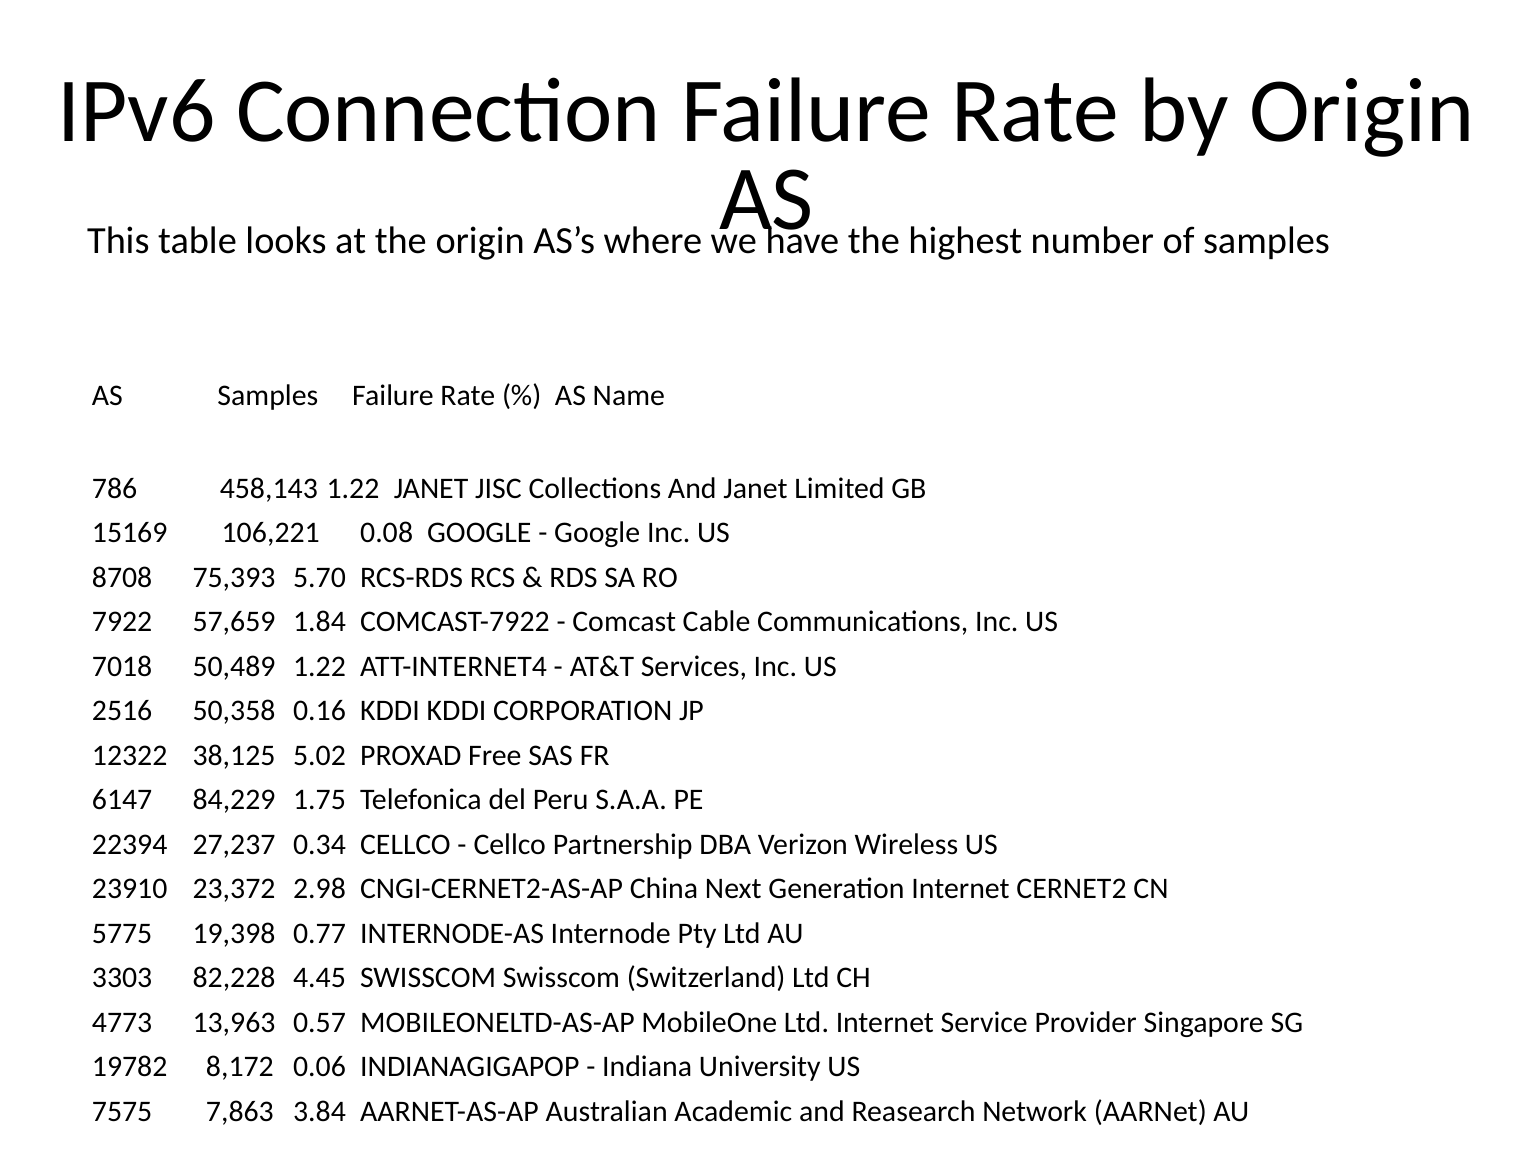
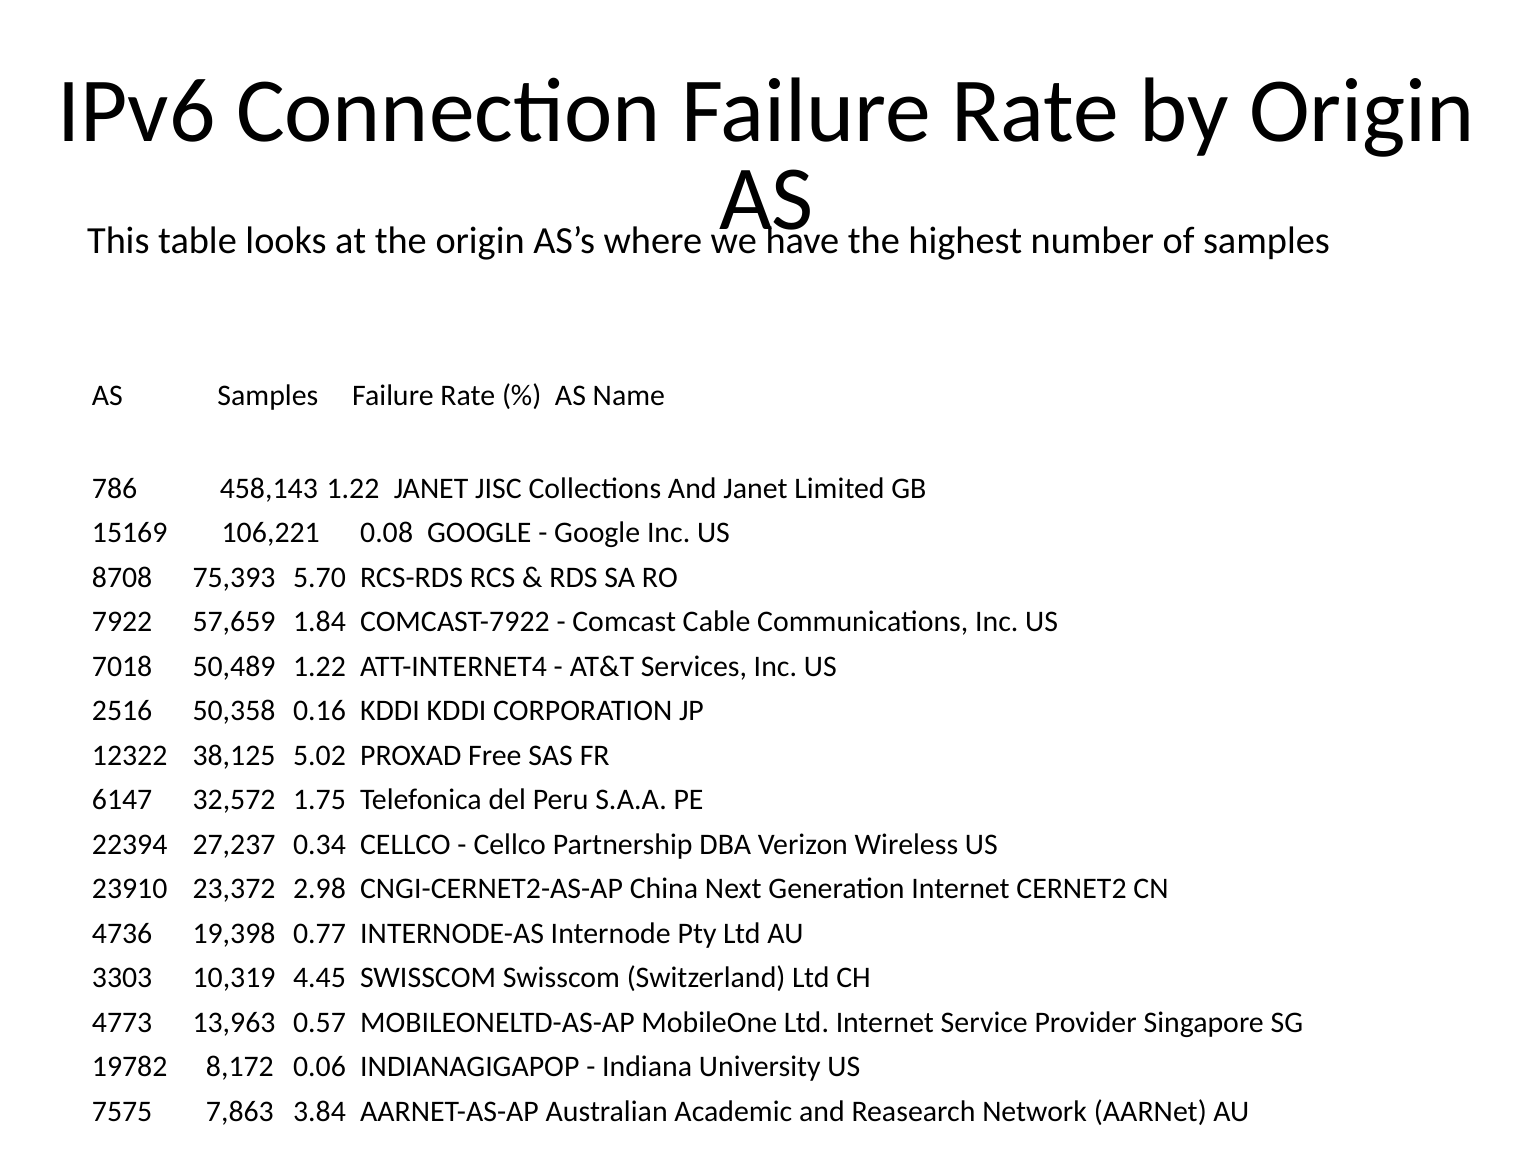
84,229: 84,229 -> 32,572 (234, 800)
5775: 5775 -> 4736 (122, 933)
82,228: 82,228 -> 10,319 (234, 977)
